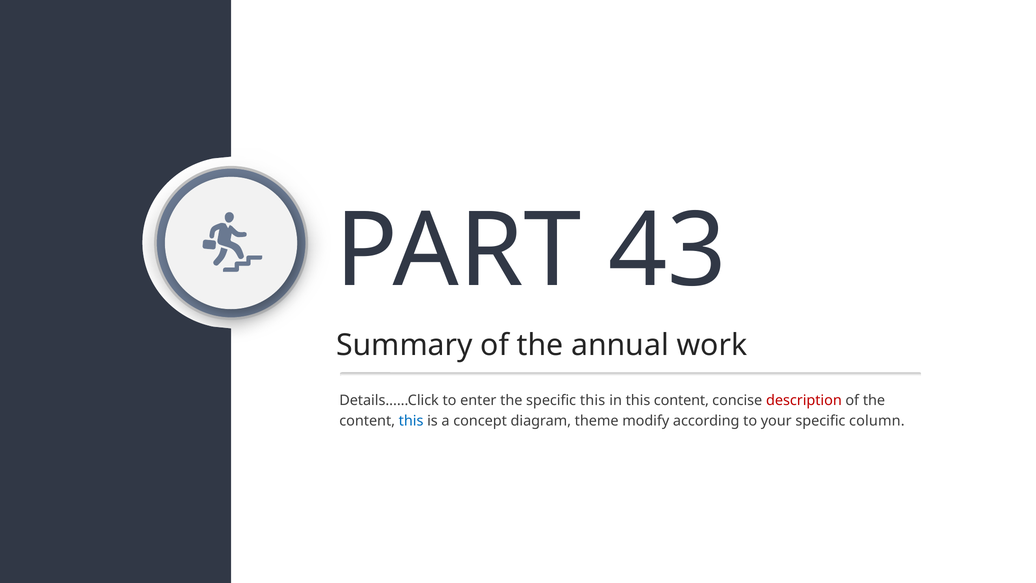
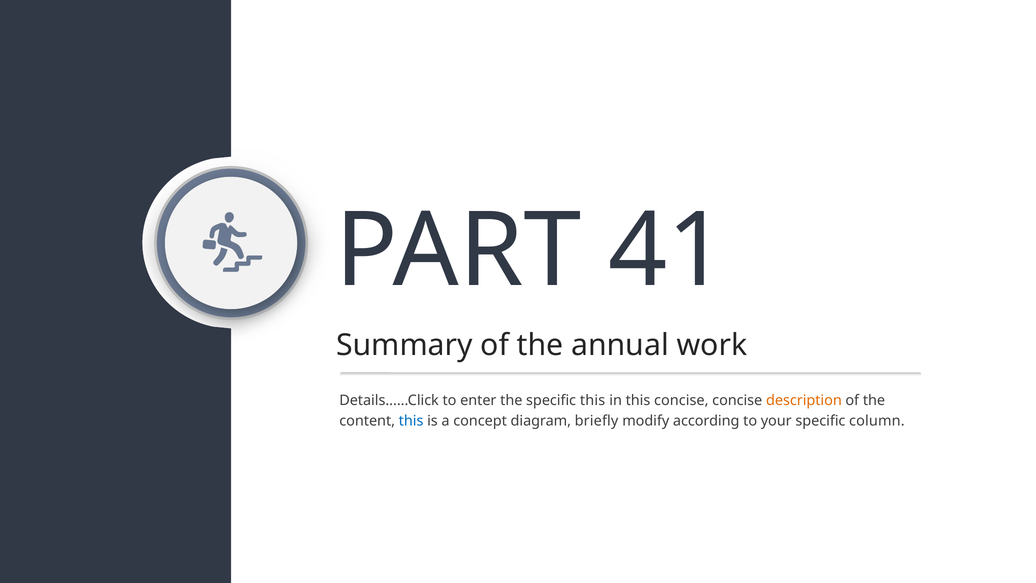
43: 43 -> 41 (667, 251)
this content: content -> concise (681, 400)
description colour: red -> orange (804, 400)
theme: theme -> briefly (597, 421)
